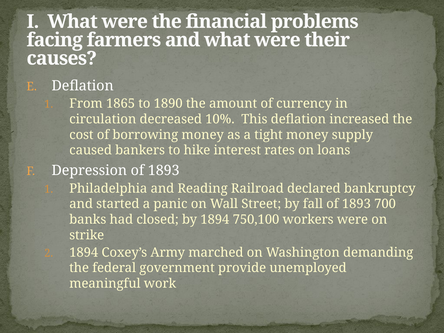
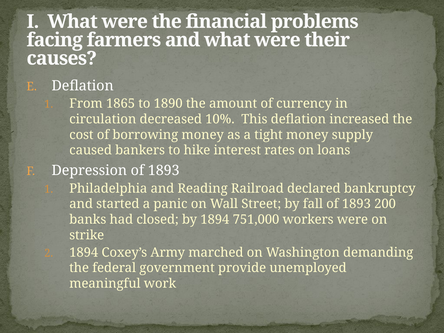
700: 700 -> 200 (385, 204)
750,100: 750,100 -> 751,000 (256, 220)
